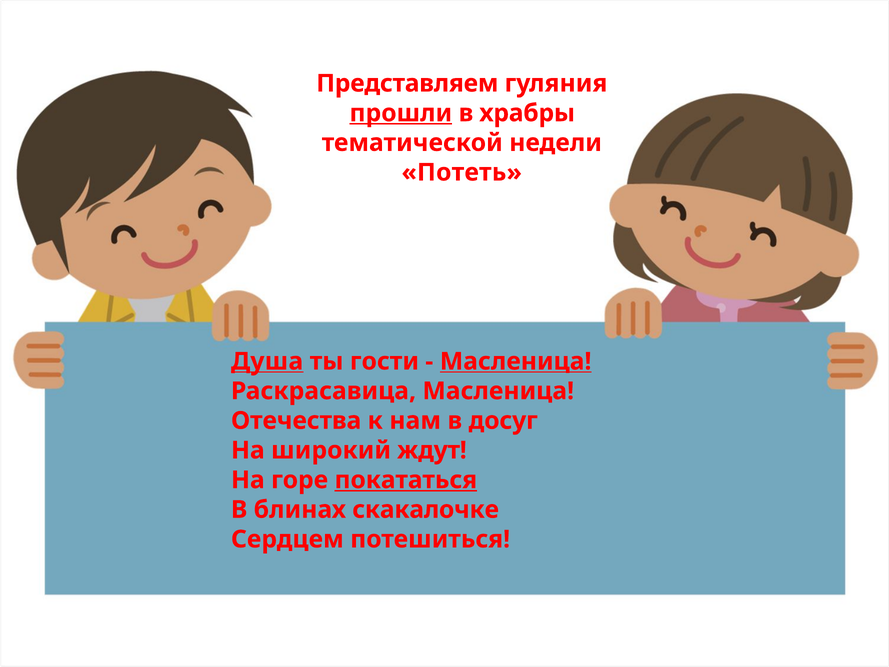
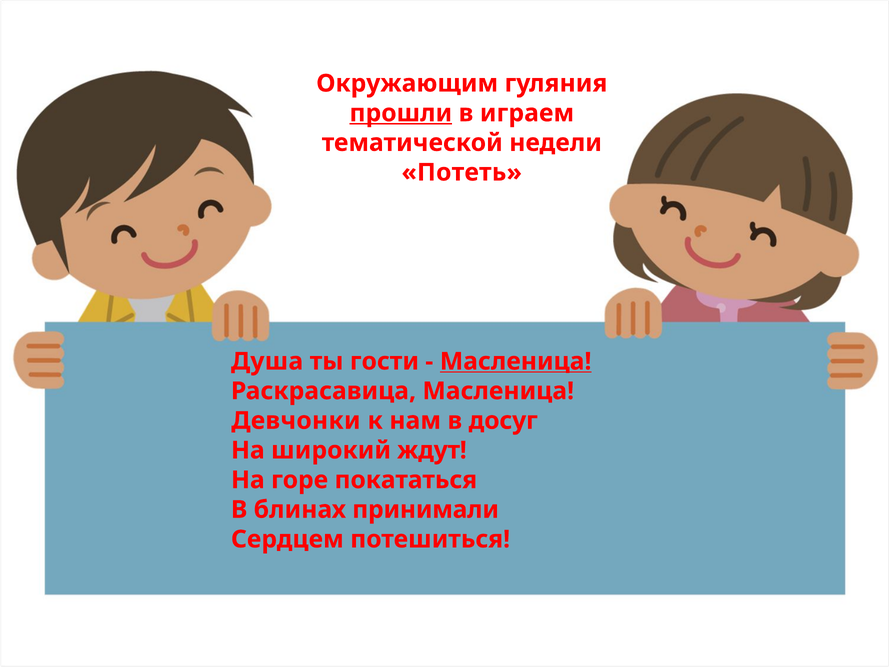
Представляем: Представляем -> Окружающим (407, 83)
храбры: храбры -> играем (527, 113)
Душа underline: present -> none (267, 361)
Отечества: Отечества -> Девчонки (296, 421)
покататься underline: present -> none (406, 480)
скакалочке: скакалочке -> принимали (426, 509)
